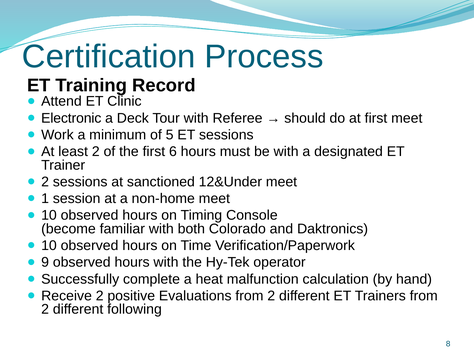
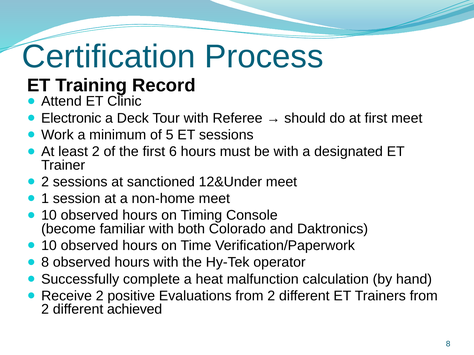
9: 9 -> 8 (45, 263)
following: following -> achieved (135, 310)
